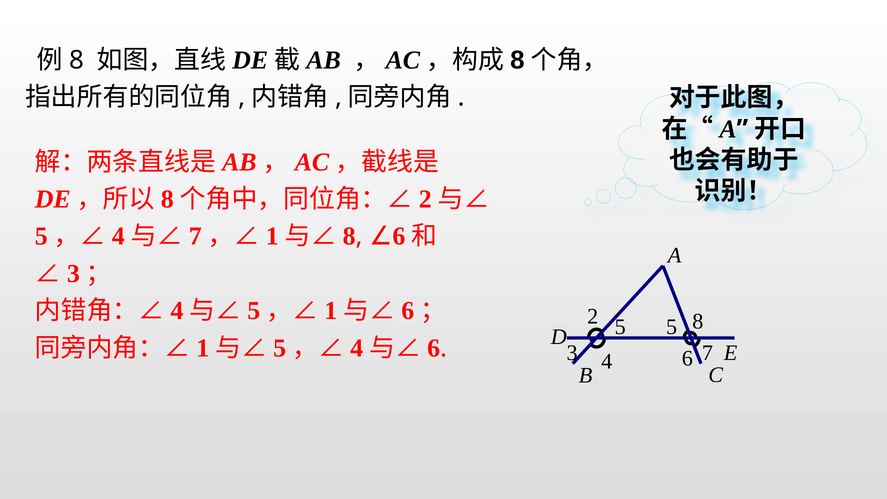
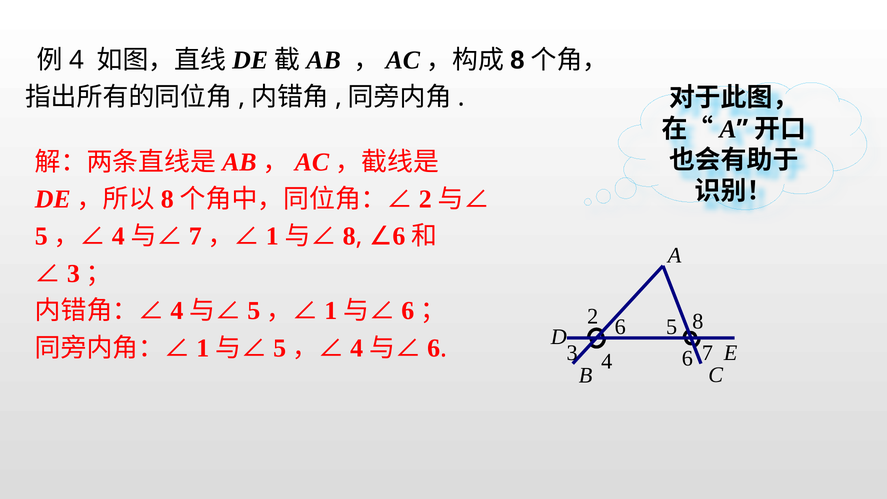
8: 8 -> 4 (76, 60)
2 5: 5 -> 6 (620, 327)
